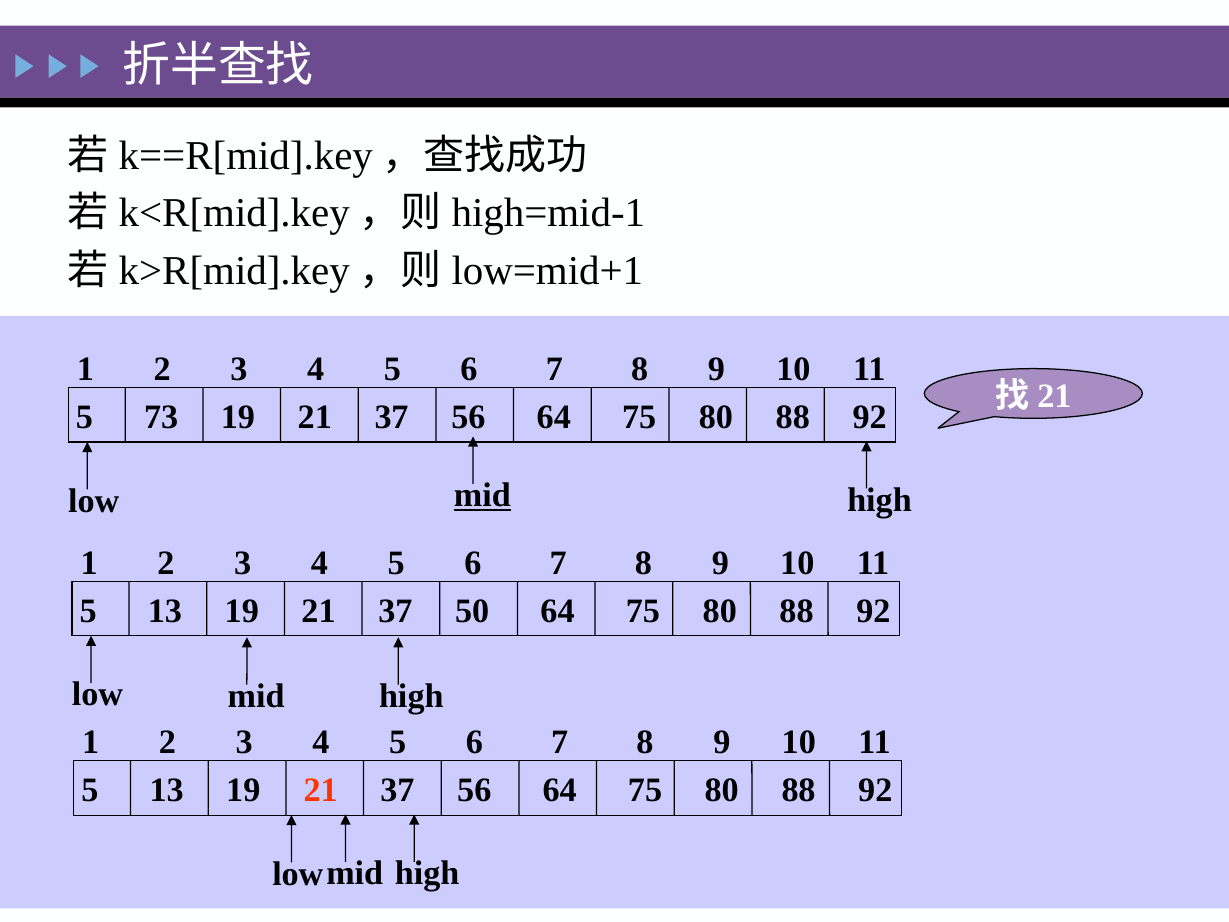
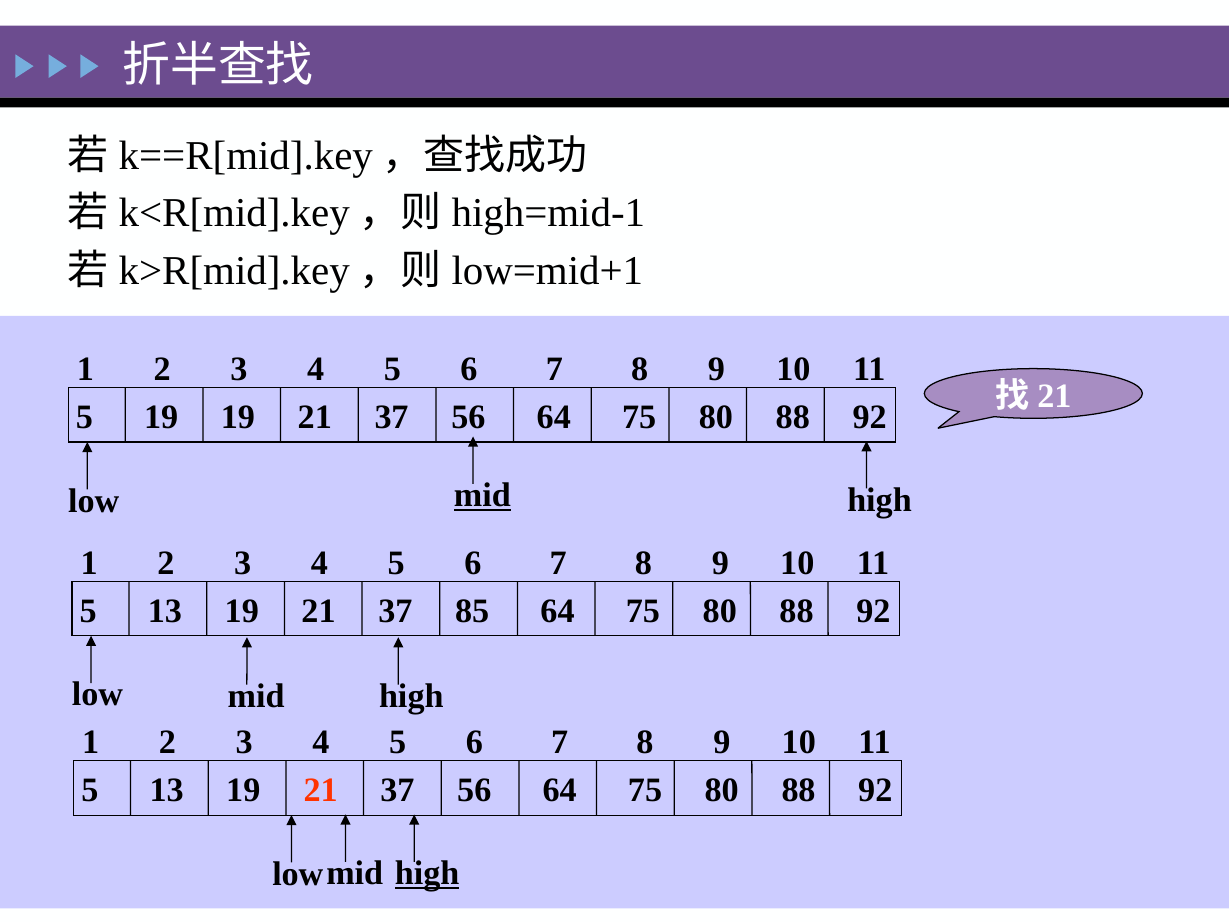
5 73: 73 -> 19 (161, 417)
50: 50 -> 85 (472, 611)
high underline: none -> present (427, 873)
